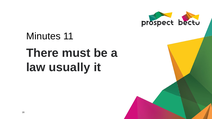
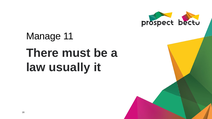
Minutes: Minutes -> Manage (43, 36)
